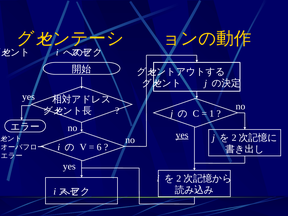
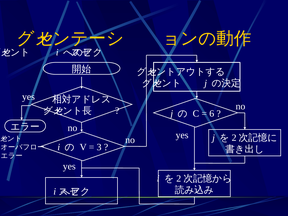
1: 1 -> 6 (212, 113)
yes underline: present -> none (182, 135)
6: 6 -> 3 (99, 147)
